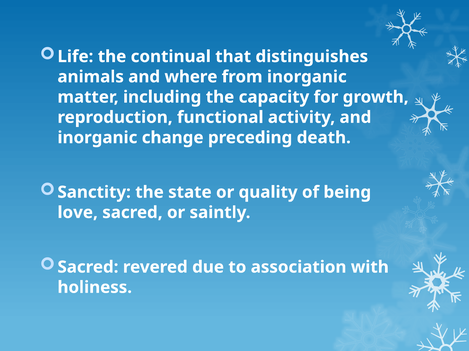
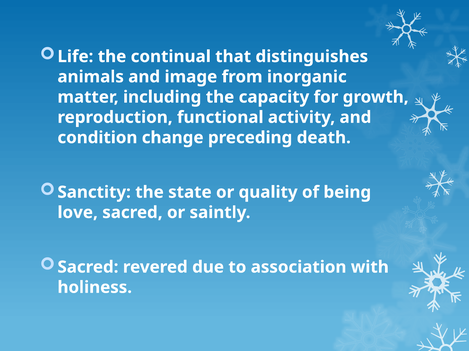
where: where -> image (191, 77)
inorganic: inorganic -> condition (97, 138)
